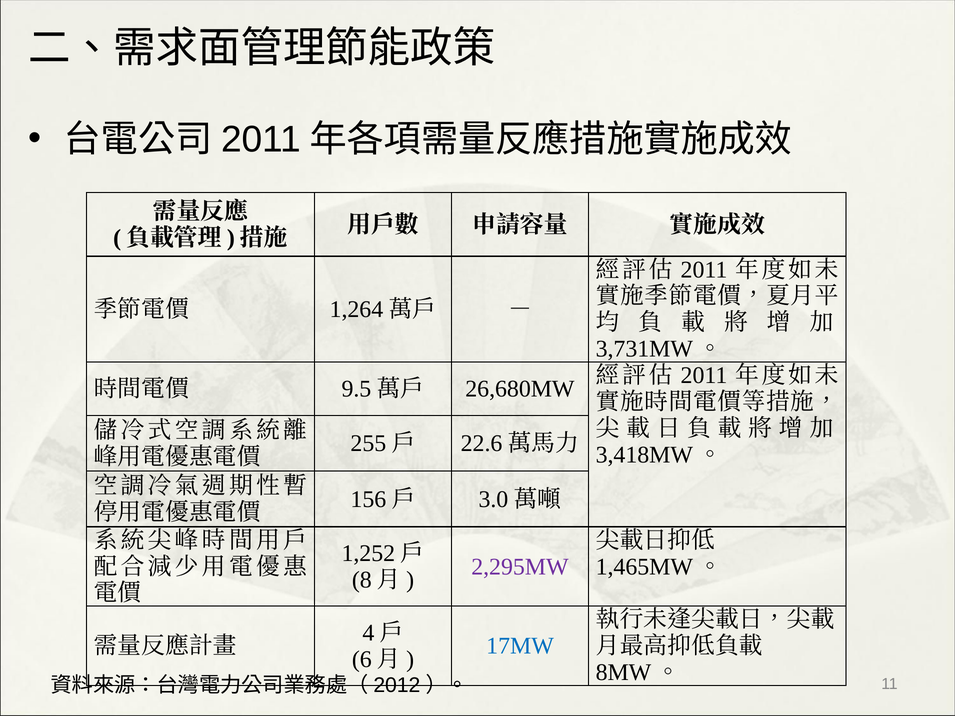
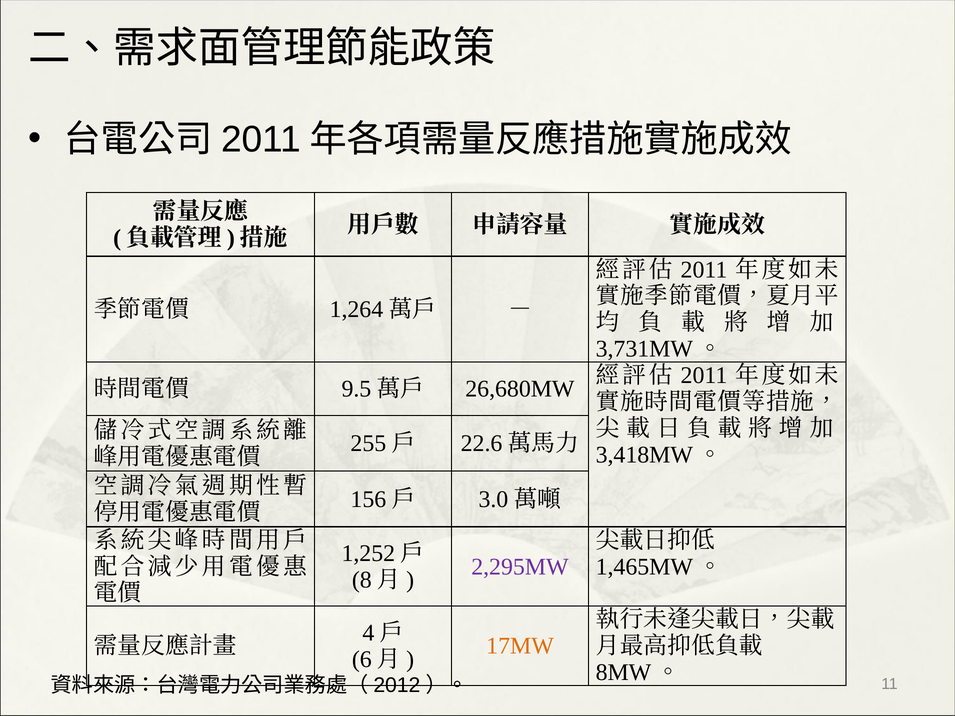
17MW colour: blue -> orange (520, 646)
